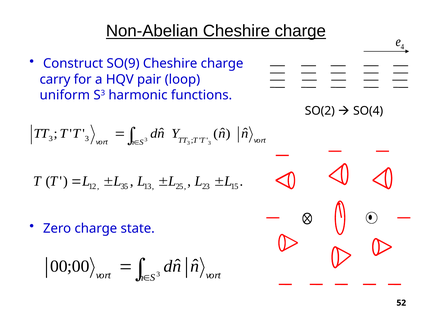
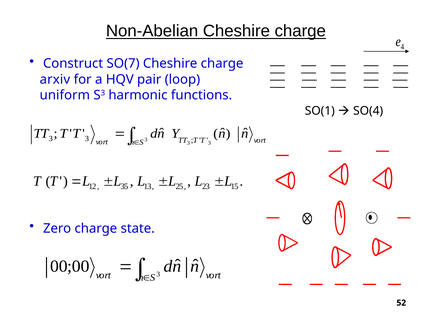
SO(9: SO(9 -> SO(7 (123, 64)
carry: carry -> arxiv (55, 79)
SO(2: SO(2 -> SO(1 (320, 111)
